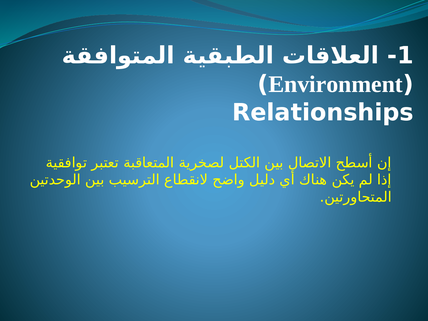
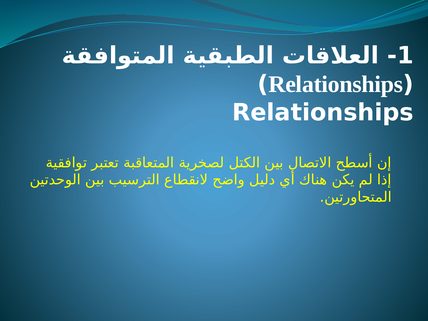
Environment: Environment -> Relationships (336, 84)
